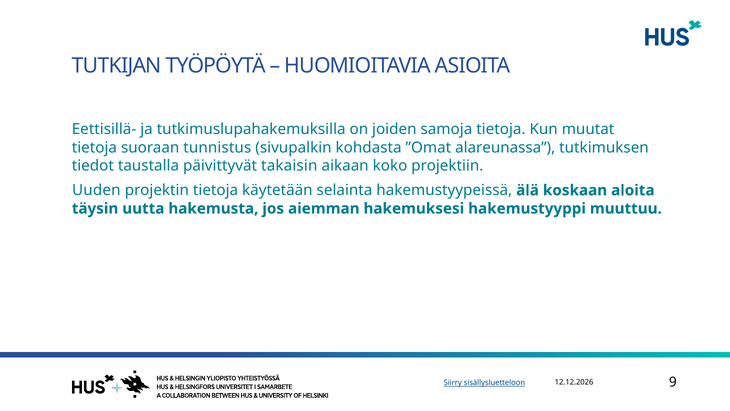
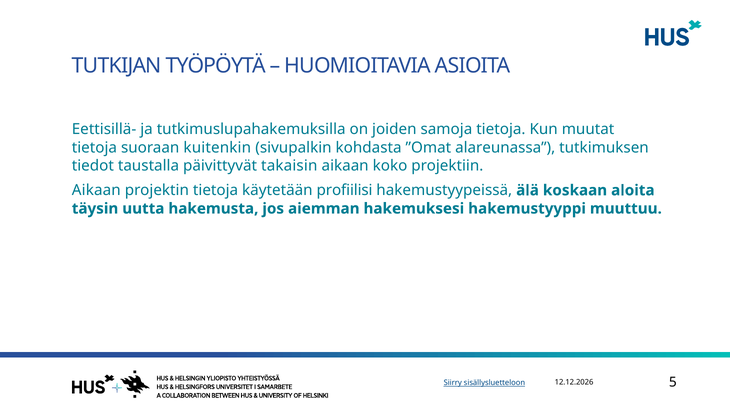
tunnistus: tunnistus -> kuitenkin (217, 148)
Uuden: Uuden -> Aikaan (96, 190)
selainta: selainta -> profiilisi (345, 190)
9: 9 -> 5 (673, 382)
